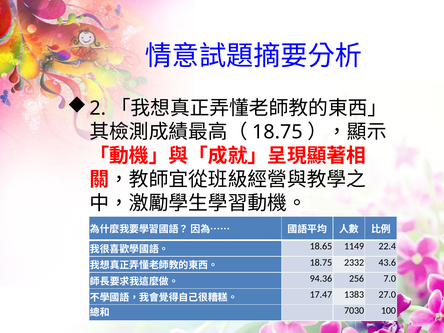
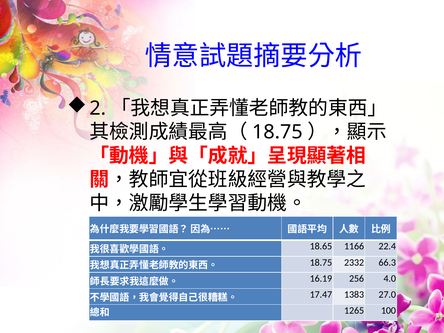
1149: 1149 -> 1166 (354, 246)
43.6: 43.6 -> 66.3 (387, 262)
94.36: 94.36 -> 16.19 (321, 279)
7.0: 7.0 -> 4.0 (390, 279)
7030: 7030 -> 1265 (354, 311)
